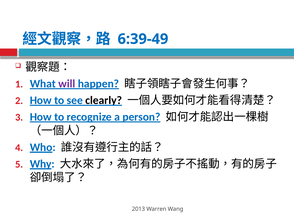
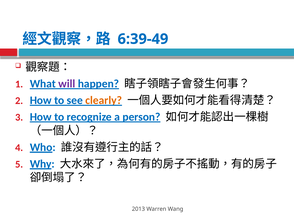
clearly colour: black -> orange (104, 100)
